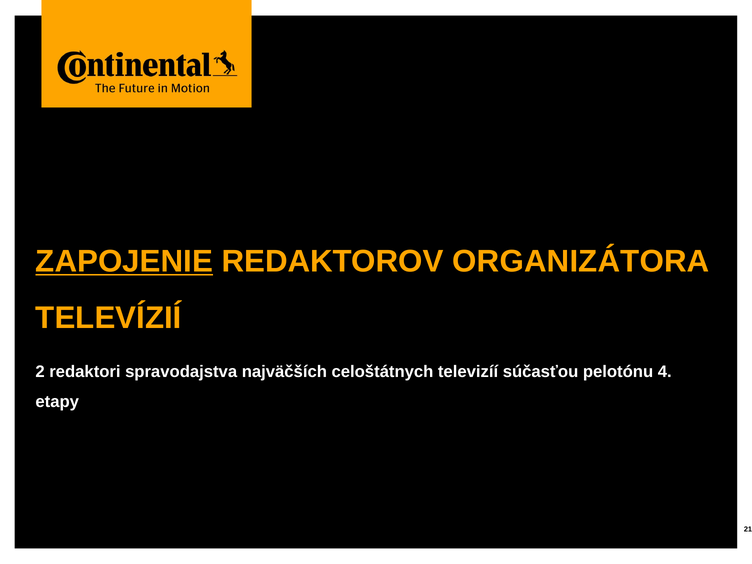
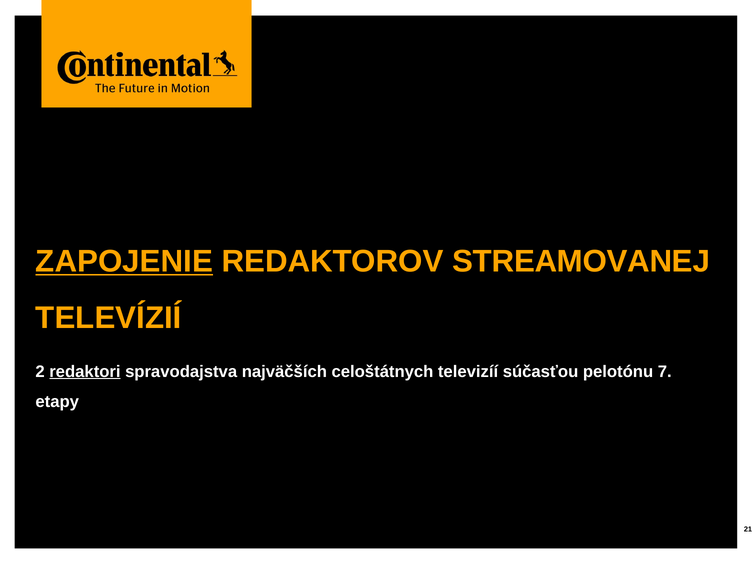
ORGANIZÁTORA: ORGANIZÁTORA -> STREAMOVANEJ (581, 261)
redaktori underline: none -> present (85, 372)
4: 4 -> 7 (665, 372)
